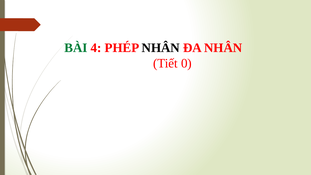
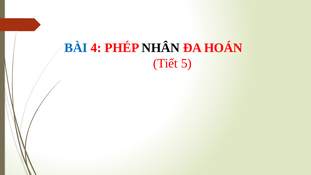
BÀI colour: green -> blue (76, 48)
ĐA NHÂN: NHÂN -> HOÁN (223, 48)
0: 0 -> 5 (186, 63)
